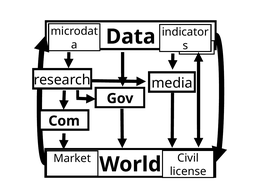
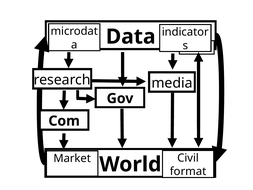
license: license -> format (188, 171)
